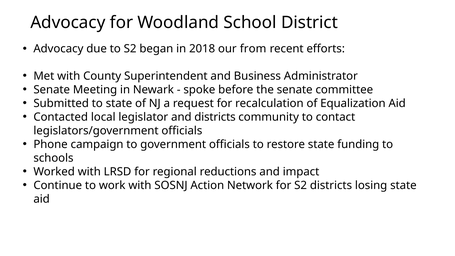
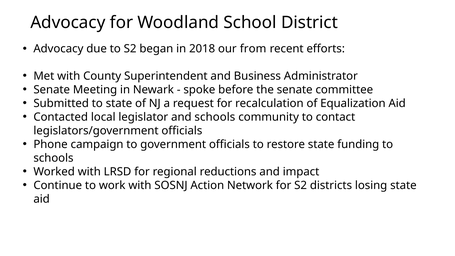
and districts: districts -> schools (215, 117)
